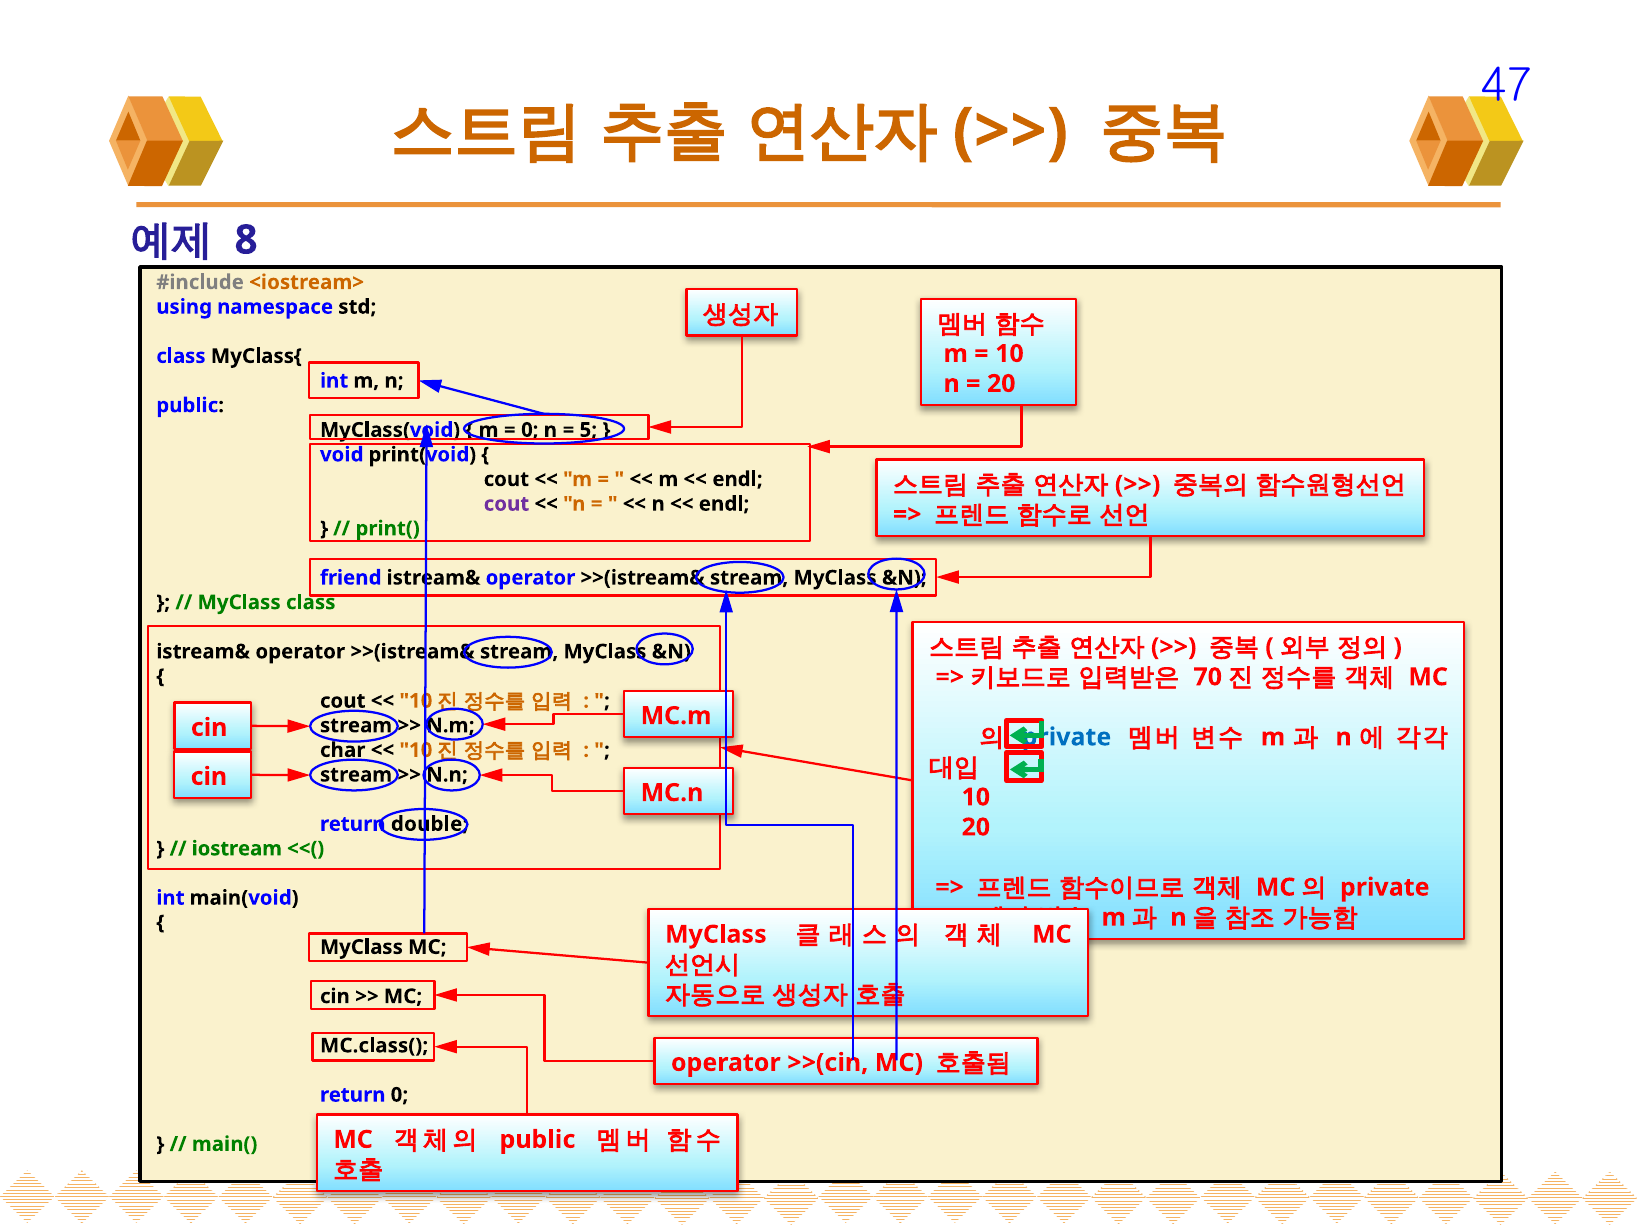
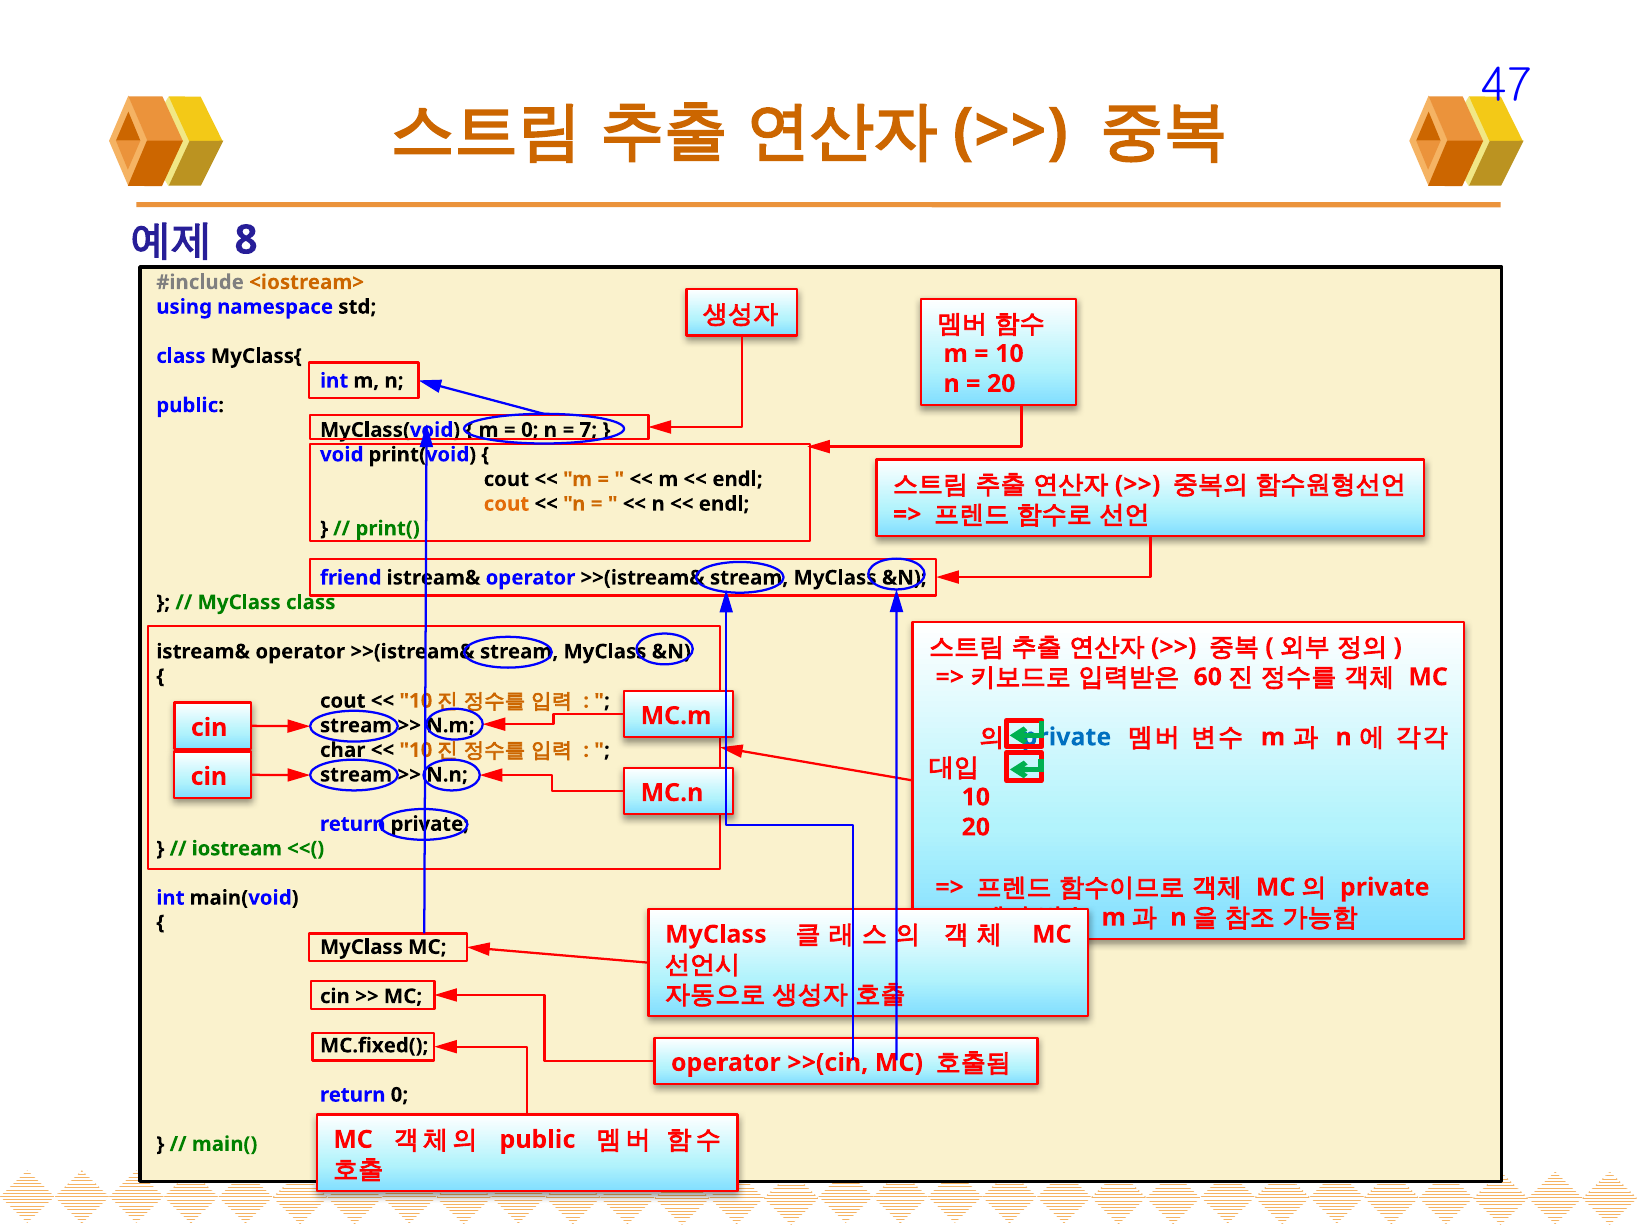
5: 5 -> 7 (588, 430)
cout colour: purple -> orange (506, 504)
70: 70 -> 60 (1208, 677)
return double: double -> private (430, 824)
MC.class(: MC.class( -> MC.fixed( (374, 1045)
